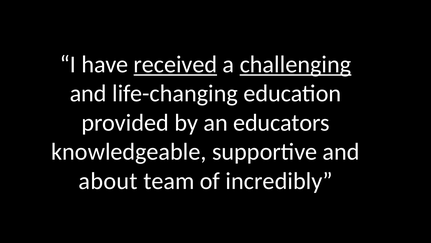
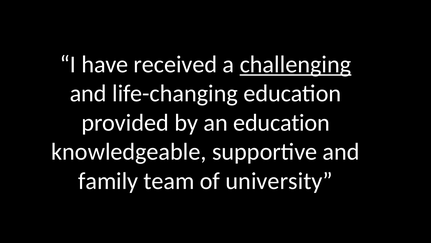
received underline: present -> none (175, 64)
an educators: educators -> education (282, 122)
about: about -> family (108, 181)
incredibly: incredibly -> university (279, 181)
